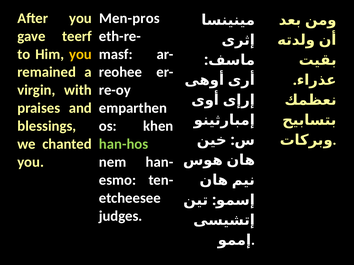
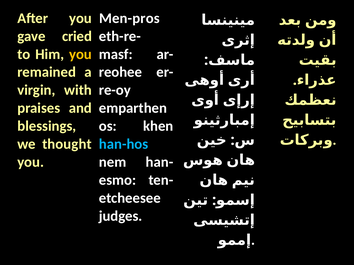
teerf: teerf -> cried (77, 36)
chanted: chanted -> thought (67, 144)
han-hos colour: light green -> light blue (124, 144)
